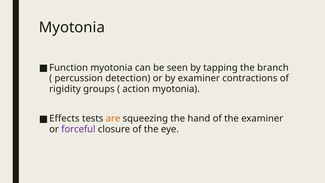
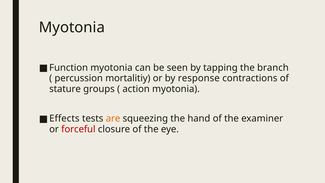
detection: detection -> mortalitiy (128, 78)
by examiner: examiner -> response (199, 78)
rigidity: rigidity -> stature (65, 89)
forceful colour: purple -> red (78, 129)
